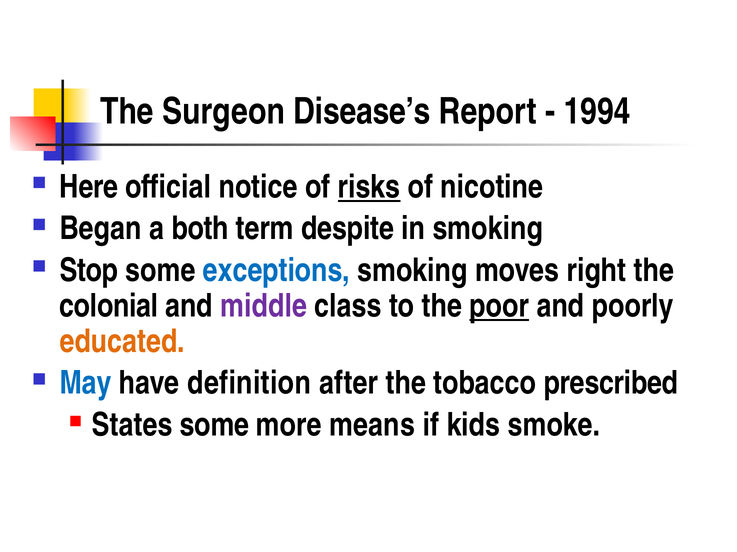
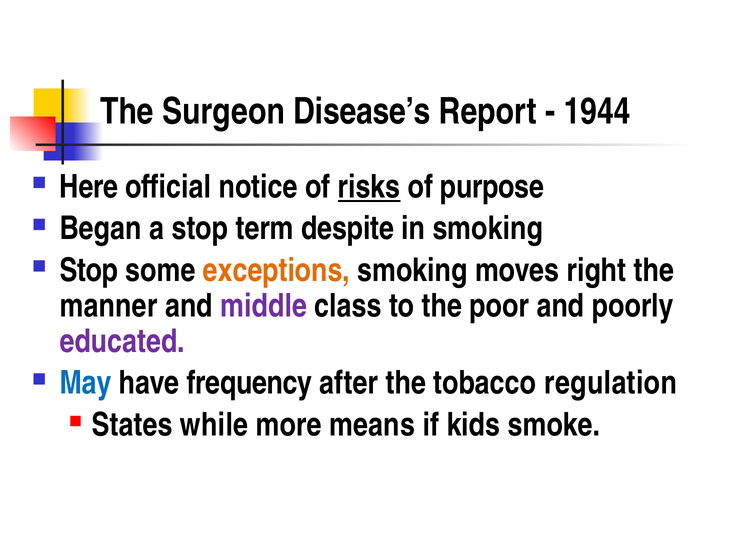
1994: 1994 -> 1944 (597, 112)
nicotine: nicotine -> purpose (492, 187)
a both: both -> stop (200, 229)
exceptions colour: blue -> orange (276, 271)
colonial: colonial -> manner (109, 306)
poor underline: present -> none (499, 306)
educated colour: orange -> purple (122, 342)
definition: definition -> frequency (250, 384)
prescribed: prescribed -> regulation (611, 384)
States some: some -> while (214, 426)
